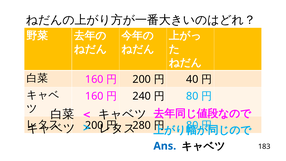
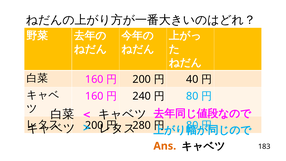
Ans colour: blue -> orange (165, 146)
